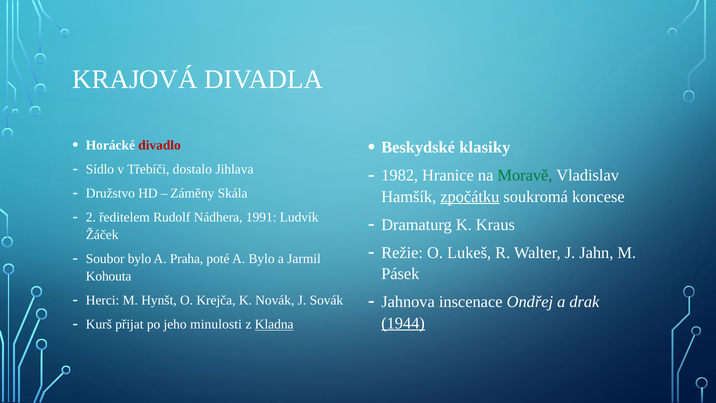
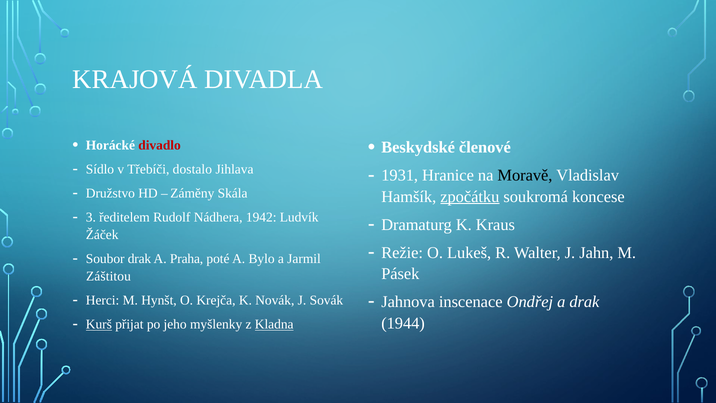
klasiky: klasiky -> členové (485, 147)
1982: 1982 -> 1931 (400, 175)
Moravě colour: green -> black (525, 175)
2: 2 -> 3 (91, 217)
1991: 1991 -> 1942 (261, 217)
Soubor bylo: bylo -> drak (139, 259)
Kohouta: Kohouta -> Záštitou (108, 276)
1944 underline: present -> none (403, 323)
Kurš underline: none -> present (99, 324)
minulosti: minulosti -> myšlenky (216, 324)
